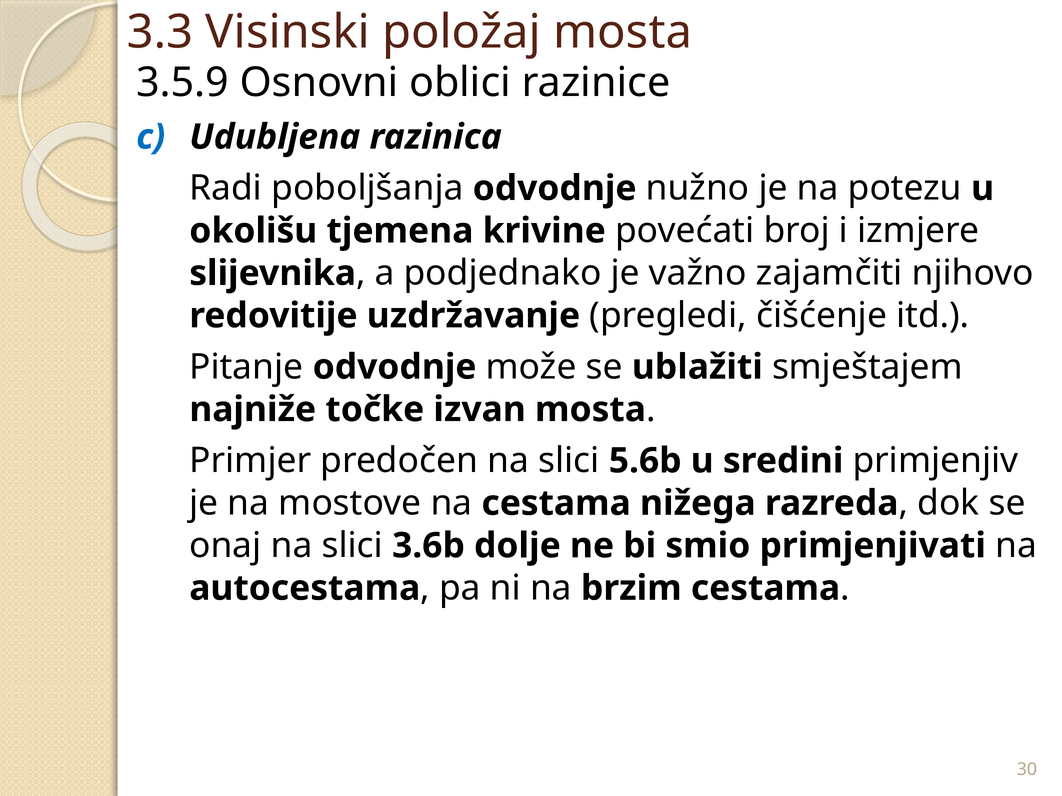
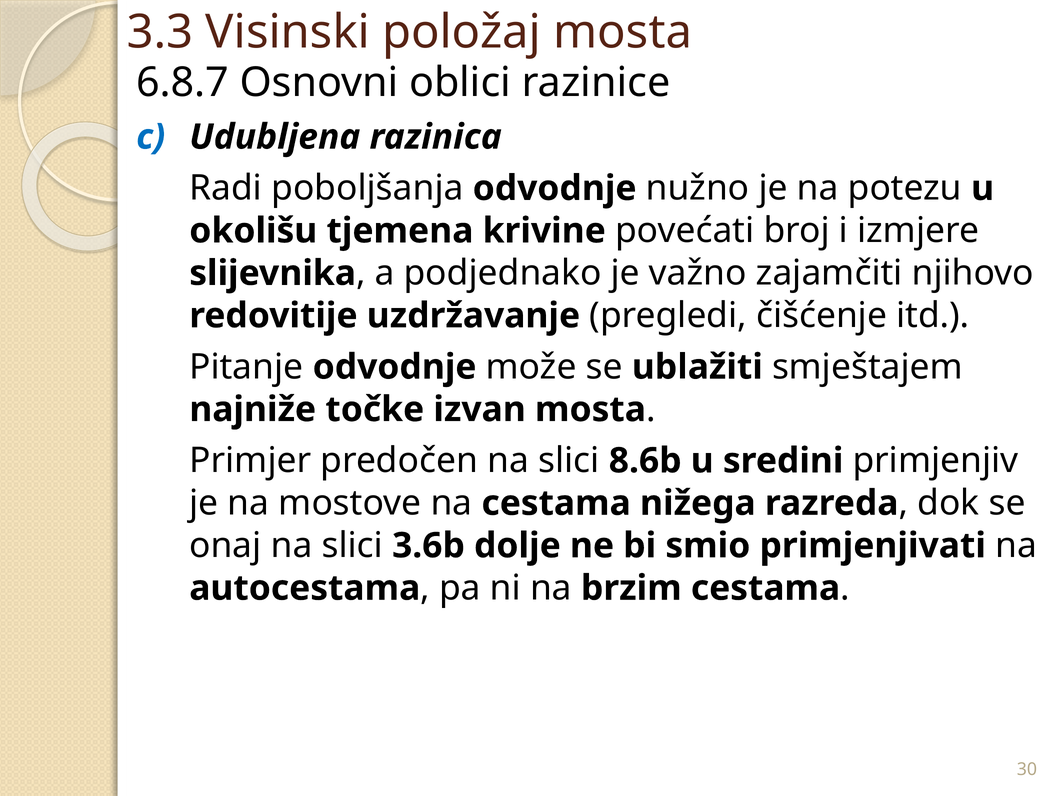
3.5.9: 3.5.9 -> 6.8.7 (183, 83)
5.6b: 5.6b -> 8.6b (645, 461)
